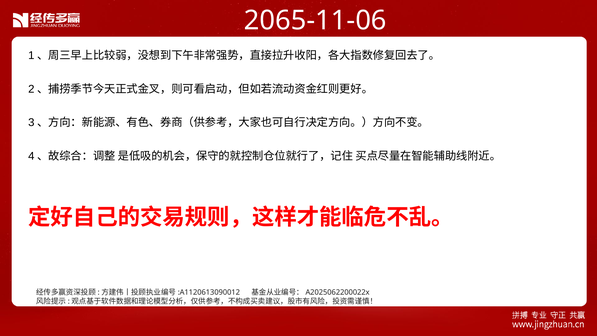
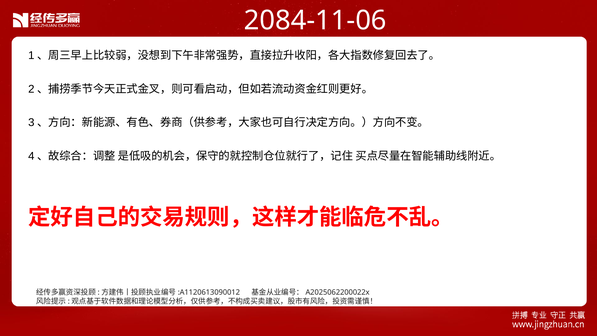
2065-11-06: 2065-11-06 -> 2084-11-06 (315, 21)
